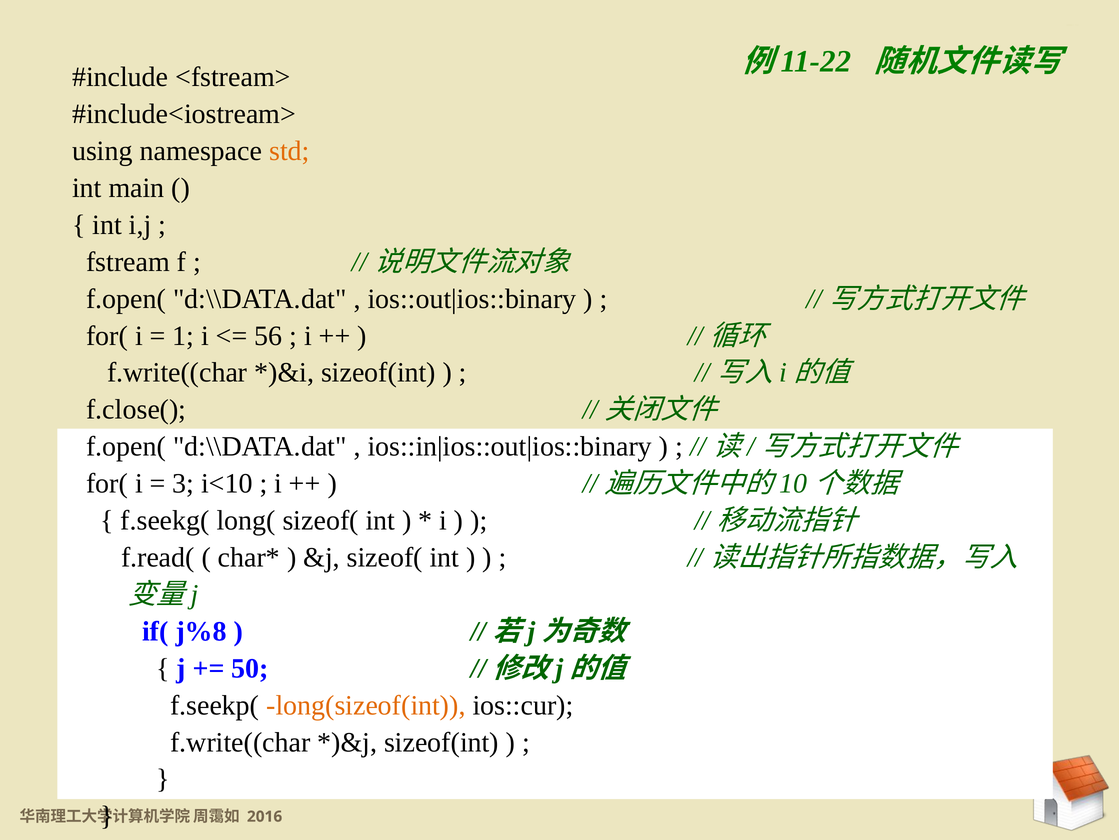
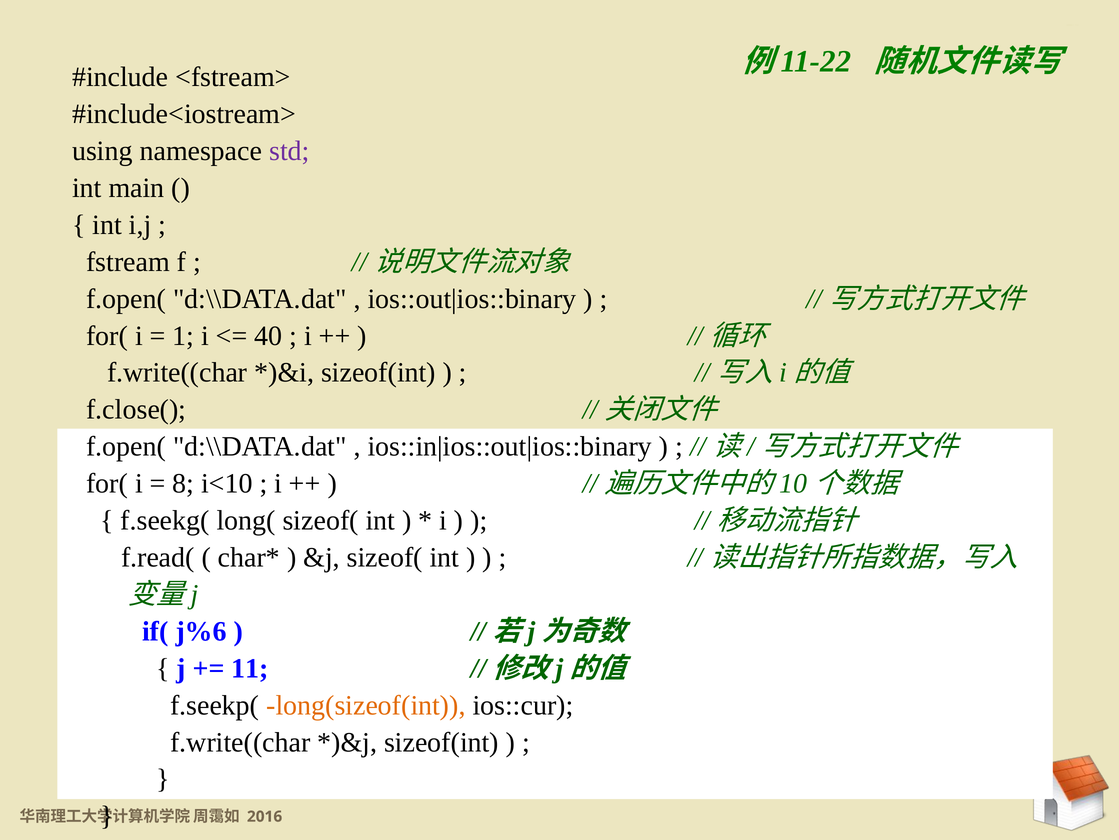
std colour: orange -> purple (289, 151)
56: 56 -> 40 (268, 335)
3: 3 -> 8 (183, 483)
j%8: j%8 -> j%6 (201, 631)
50: 50 -> 11 (250, 668)
